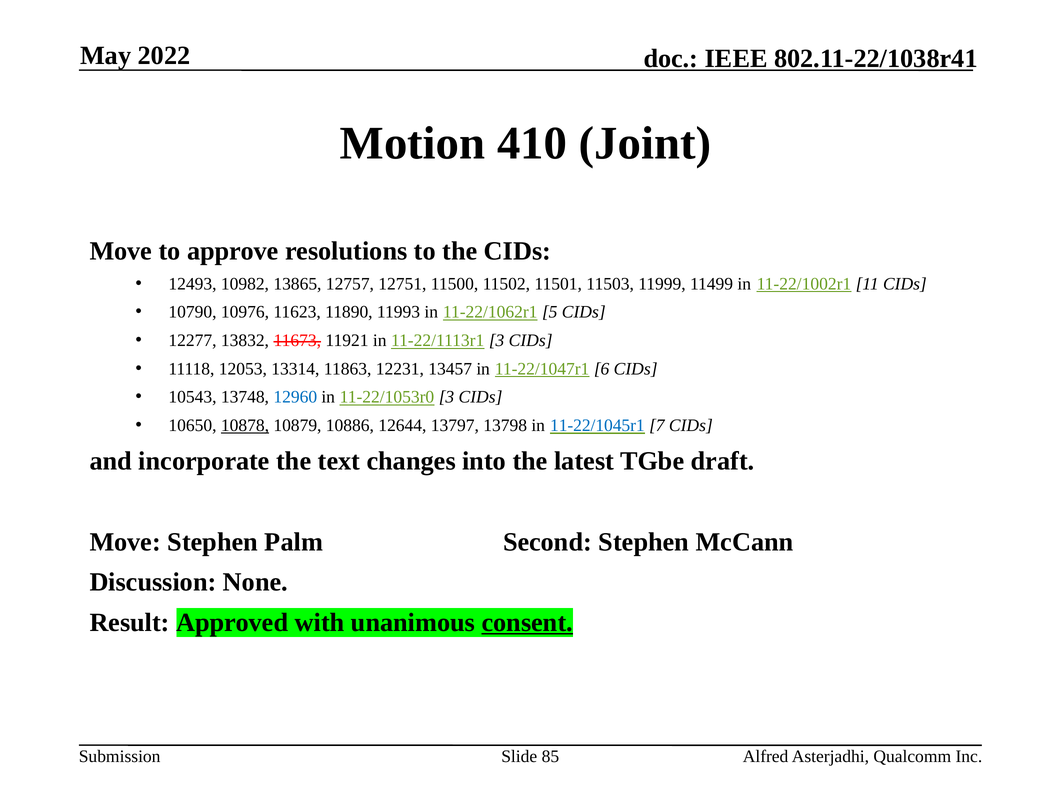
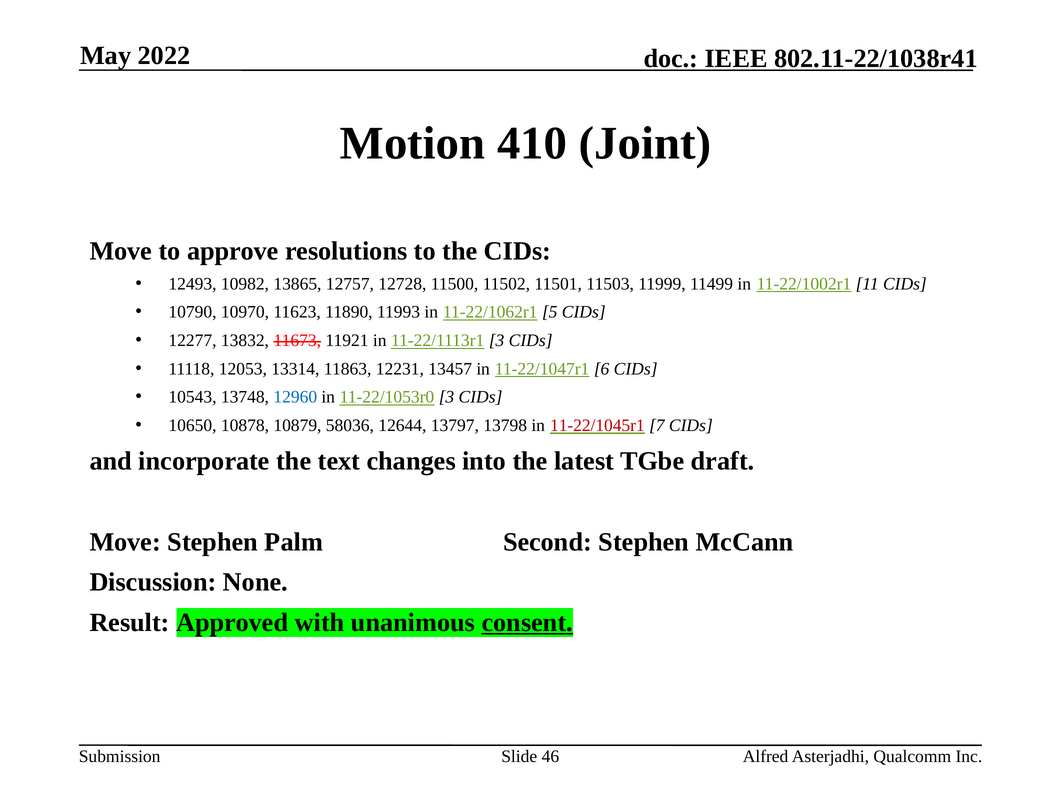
12751: 12751 -> 12728 (402, 284)
10976: 10976 -> 10970 (245, 312)
10878 underline: present -> none (245, 425)
10886: 10886 -> 58036 (350, 425)
11-22/1045r1 colour: blue -> red (597, 425)
85: 85 -> 46 (550, 757)
